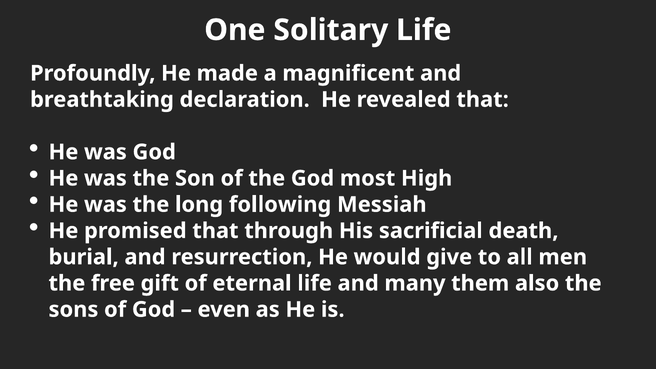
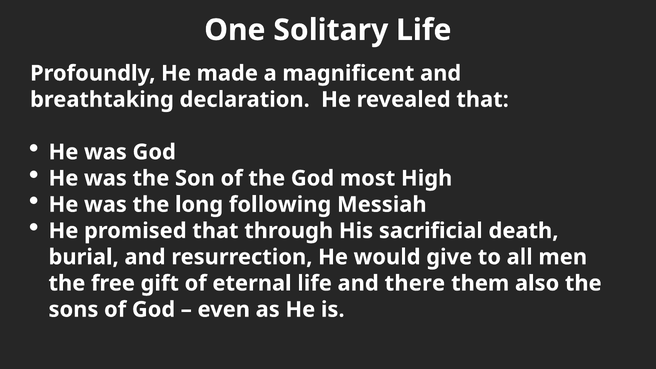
many: many -> there (415, 283)
